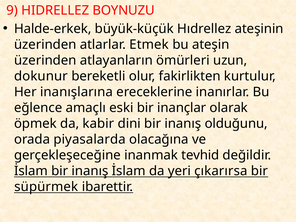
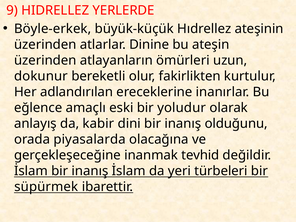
BOYNUZU: BOYNUZU -> YERLERDE (124, 10)
Halde-erkek: Halde-erkek -> Böyle-erkek (53, 29)
Etmek: Etmek -> Dinine (149, 45)
inanışlarına: inanışlarına -> adlandırılan (77, 92)
inançlar: inançlar -> yoludur (182, 108)
öpmek: öpmek -> anlayış (35, 124)
çıkarırsa: çıkarırsa -> türbeleri (221, 171)
